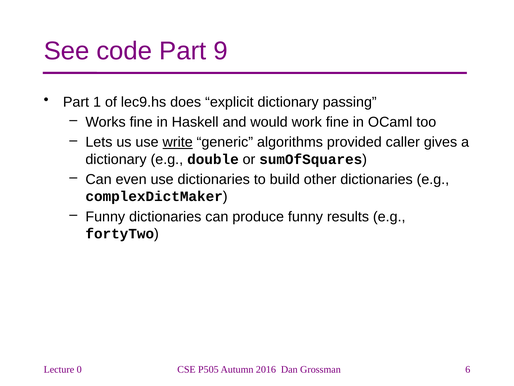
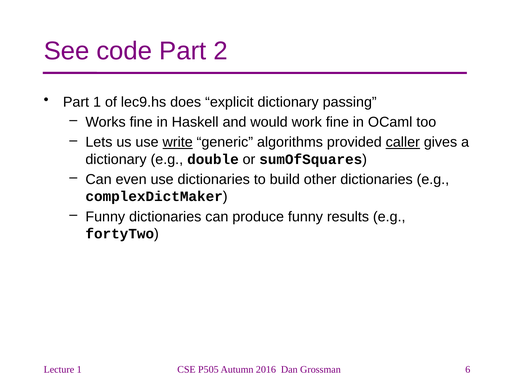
9: 9 -> 2 (221, 51)
caller underline: none -> present (403, 142)
Lecture 0: 0 -> 1 (79, 369)
